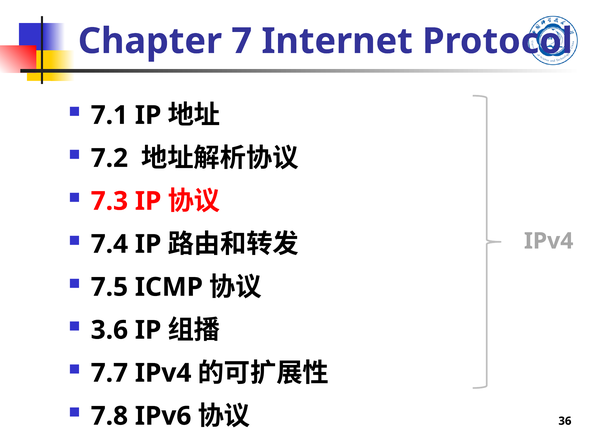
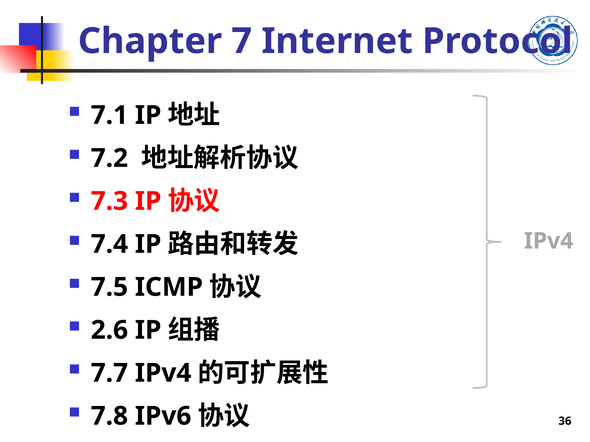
3.6: 3.6 -> 2.6 (109, 330)
